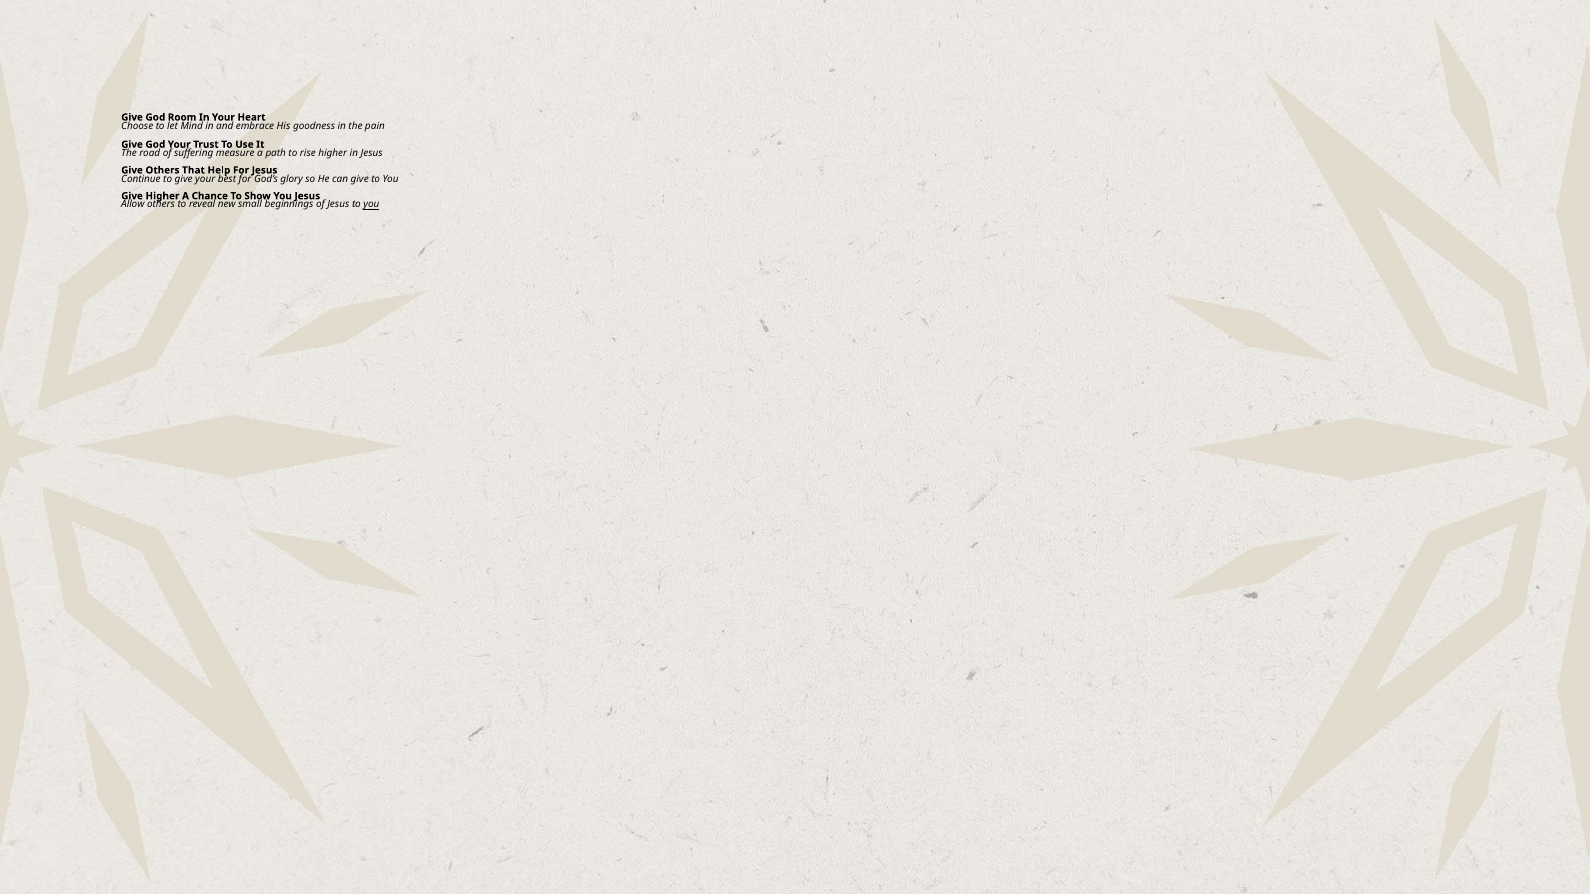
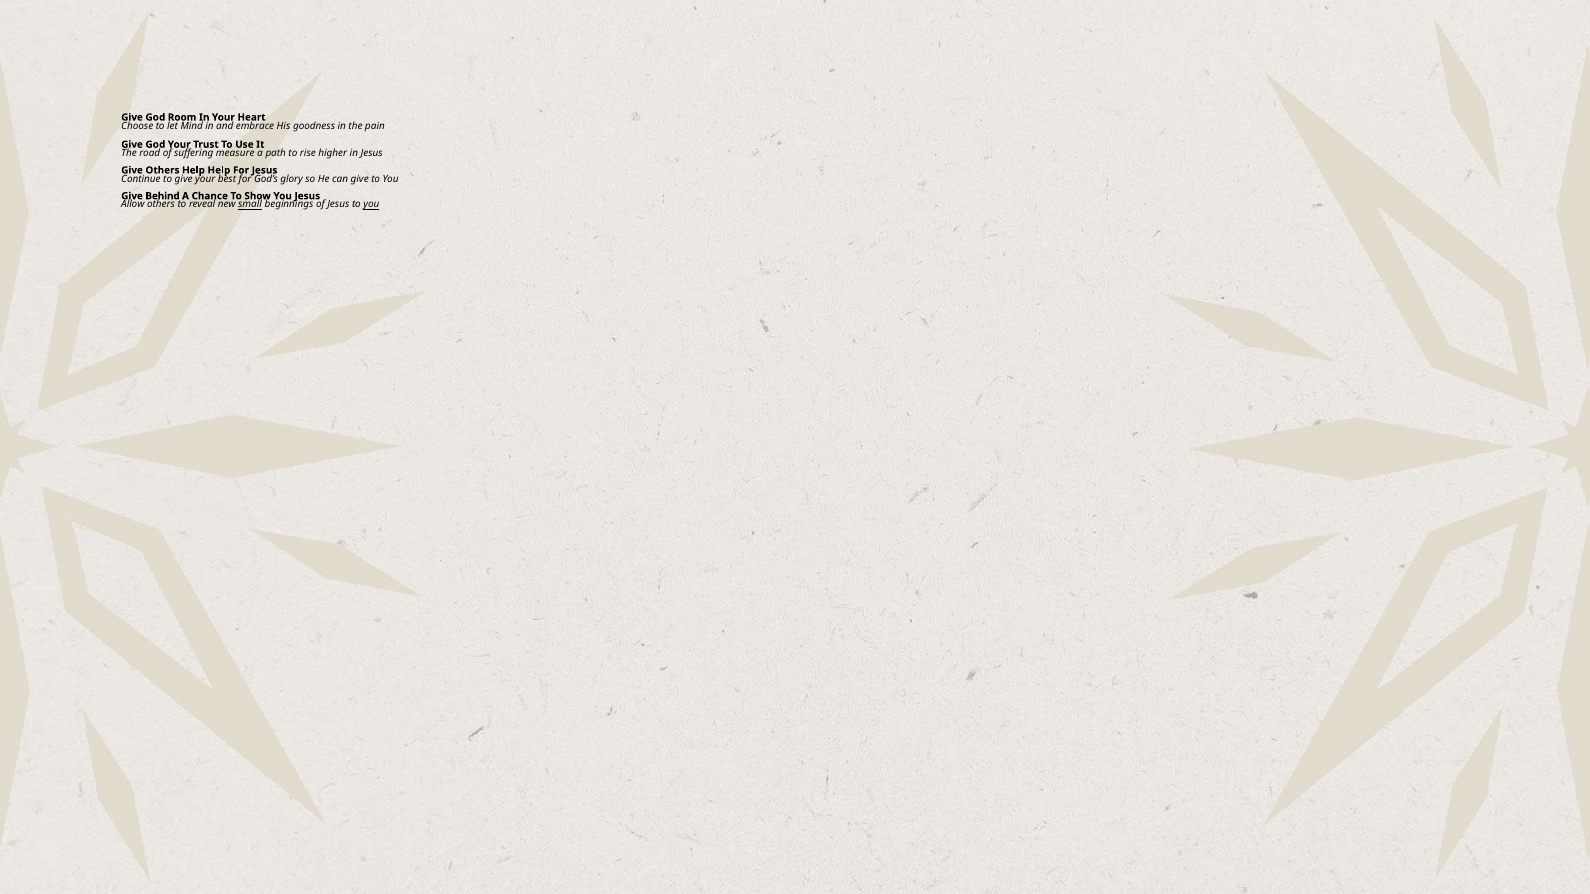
Others That: That -> Help (194, 170)
Give Higher: Higher -> Behind (163, 196)
small underline: none -> present (250, 205)
